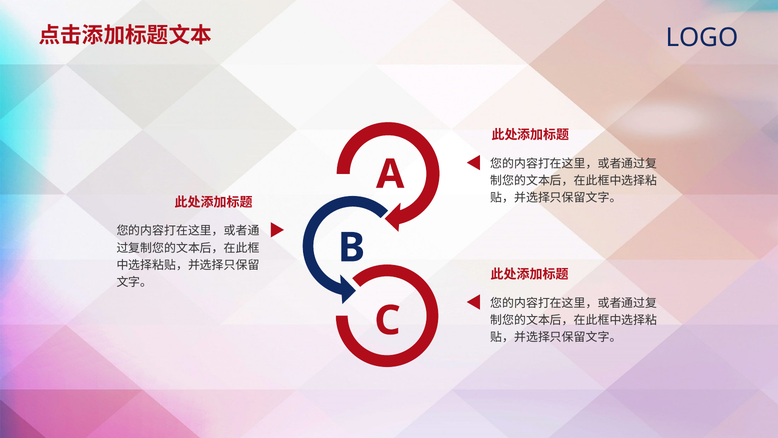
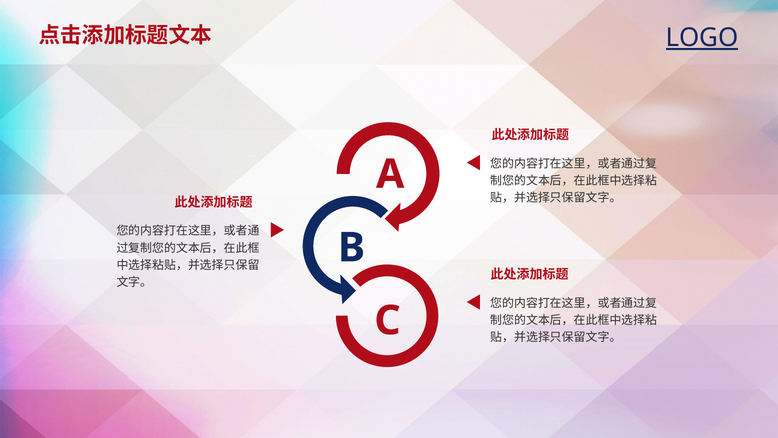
LOGO underline: none -> present (702, 38)
